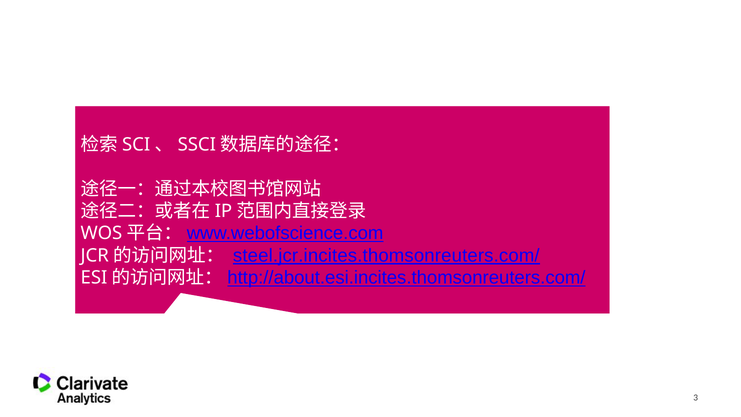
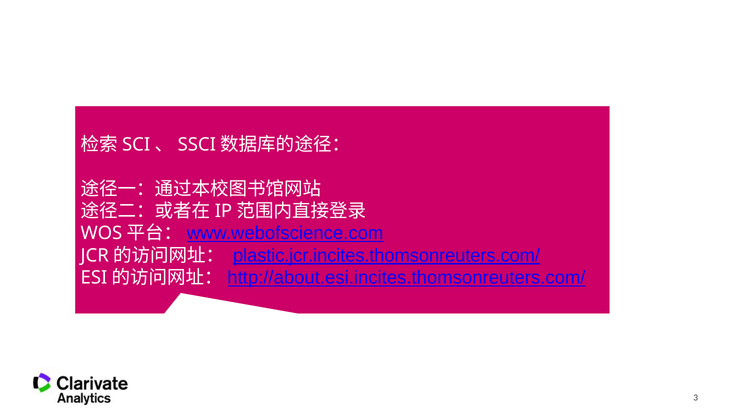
steel.jcr.incites.thomsonreuters.com/: steel.jcr.incites.thomsonreuters.com/ -> plastic.jcr.incites.thomsonreuters.com/ (386, 256)
